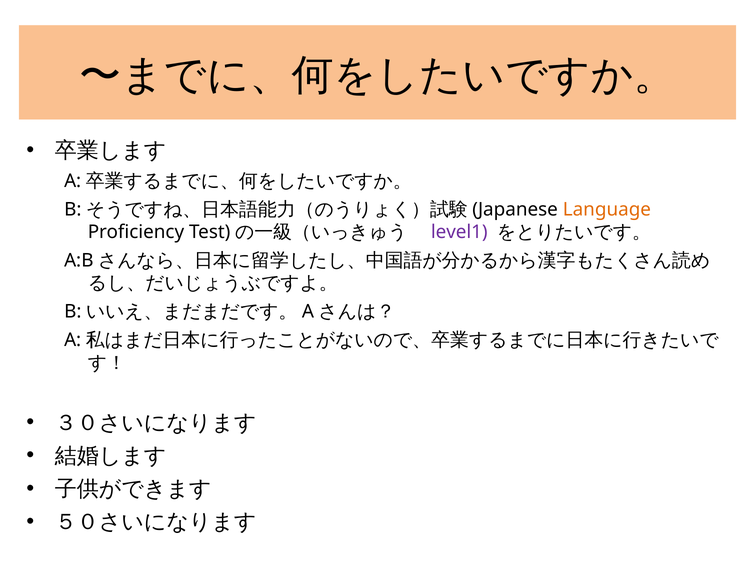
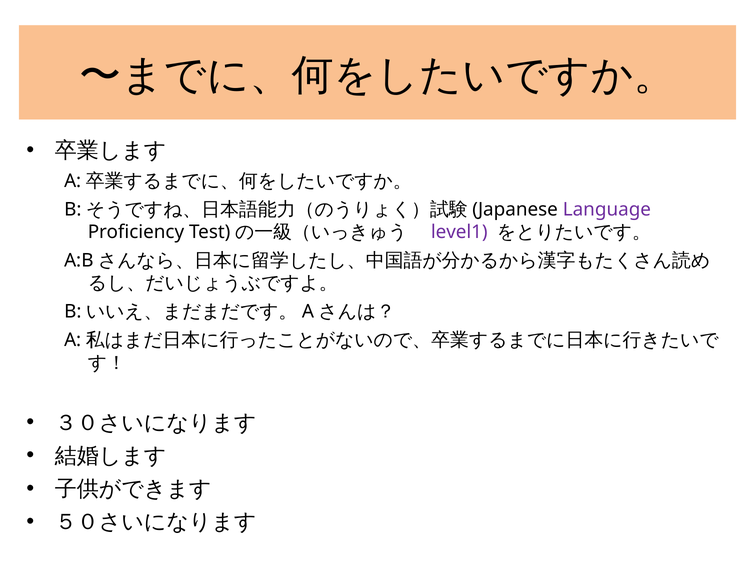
Language colour: orange -> purple (607, 209)
